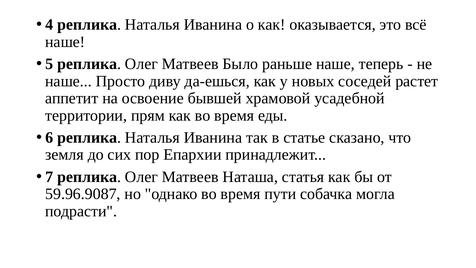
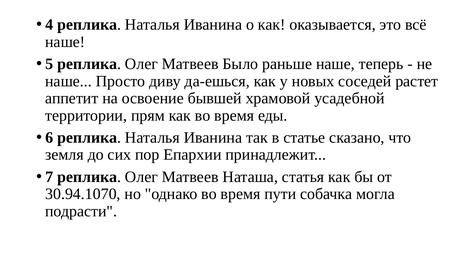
59.96.9087: 59.96.9087 -> 30.94.1070 (83, 194)
